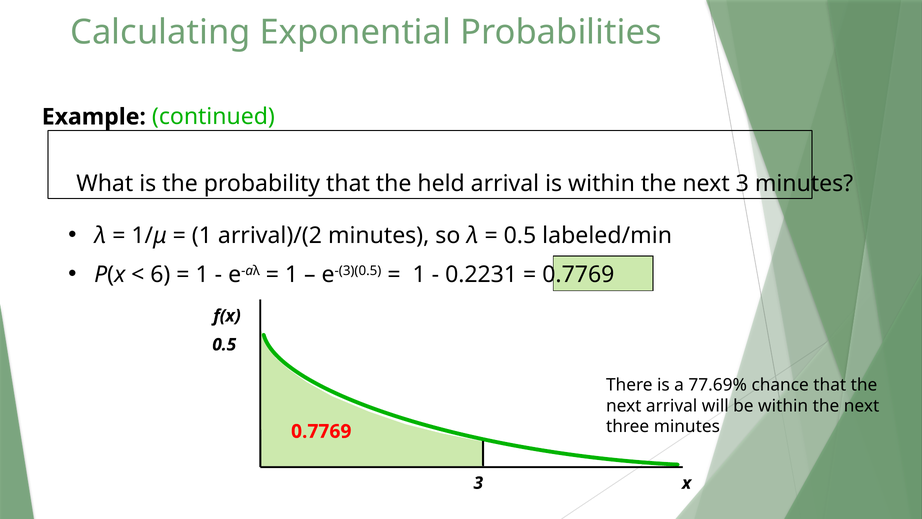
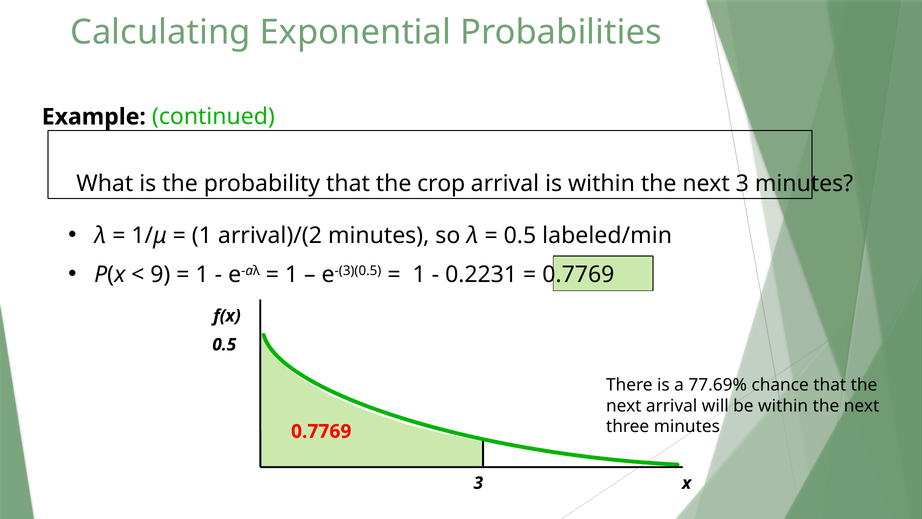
held: held -> crop (441, 184)
6: 6 -> 9 (160, 274)
